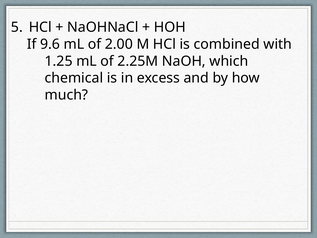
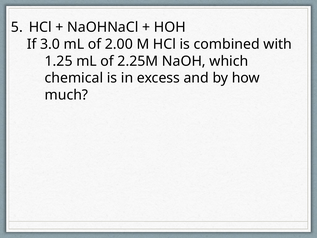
9.6: 9.6 -> 3.0 (50, 44)
